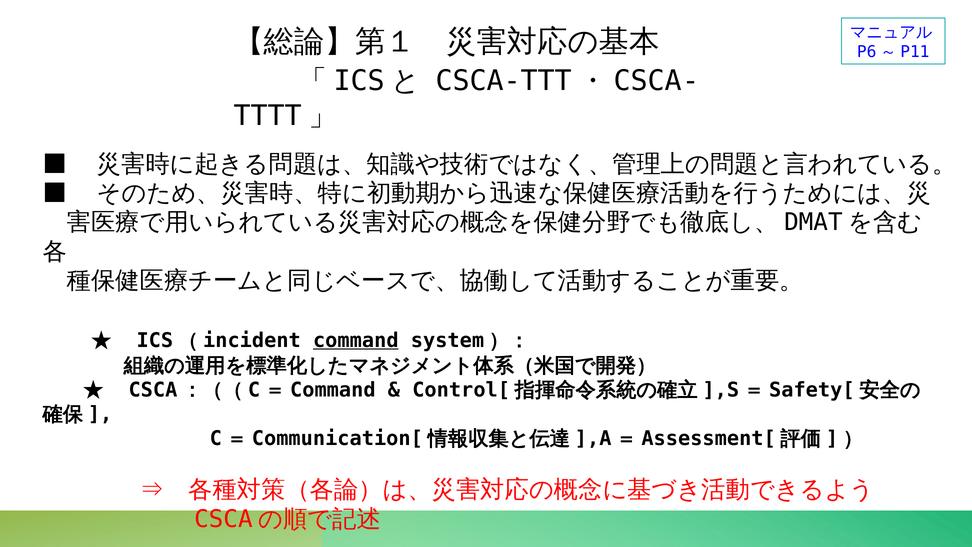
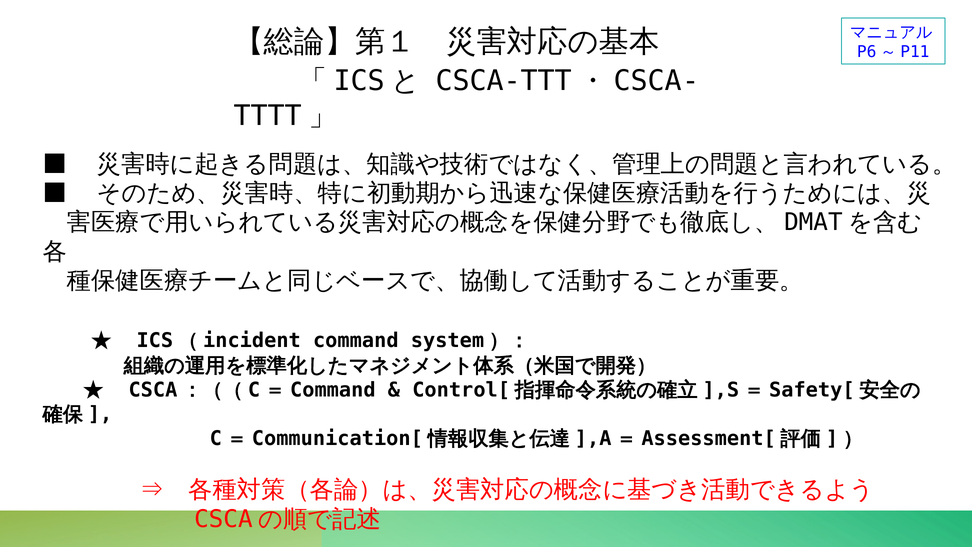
command underline: present -> none (356, 340)
